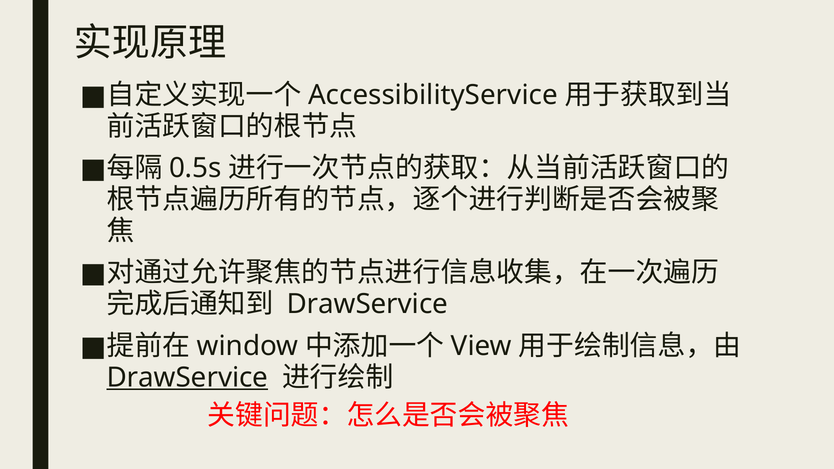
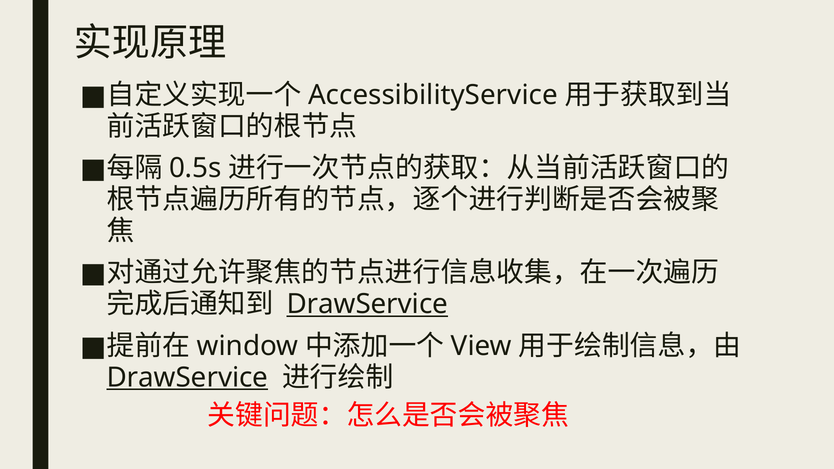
DrawService underline: none -> present (367, 304)
